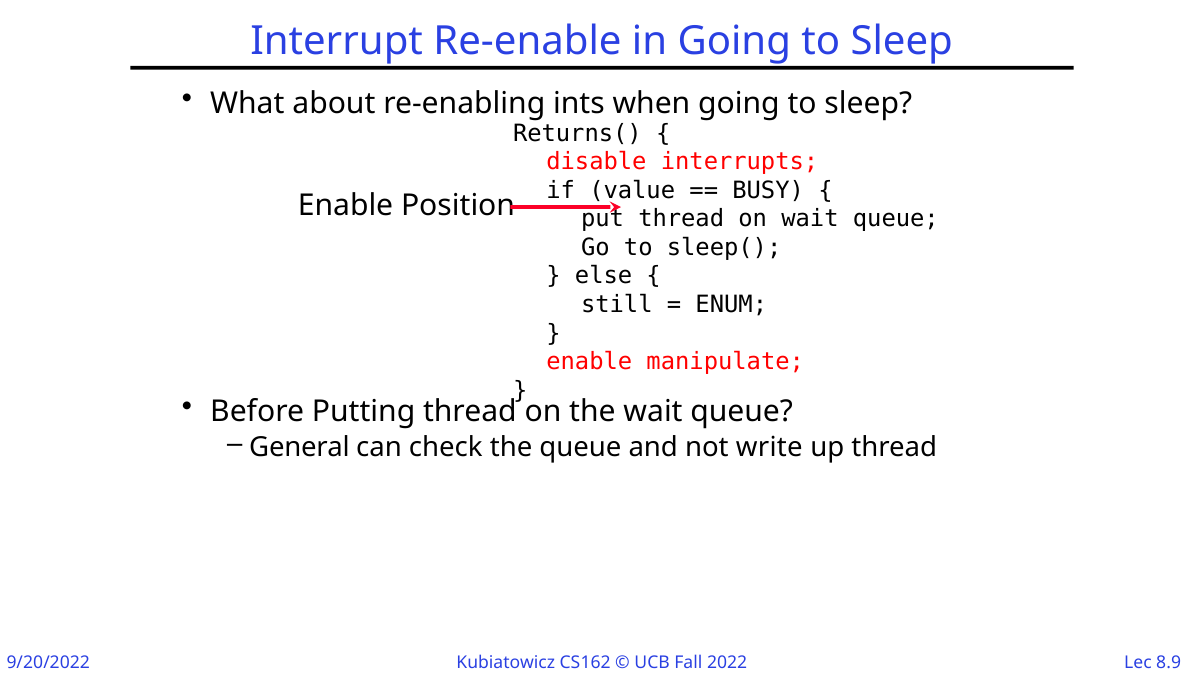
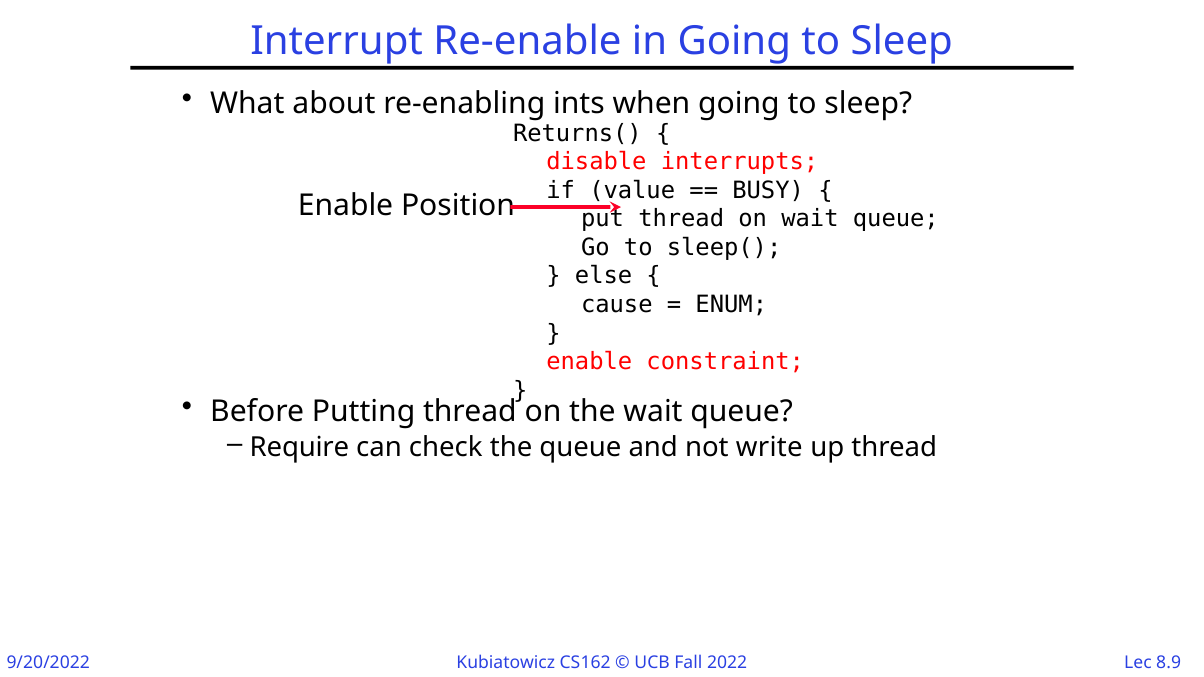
still: still -> cause (617, 305)
manipulate: manipulate -> constraint (725, 362)
General: General -> Require (299, 448)
